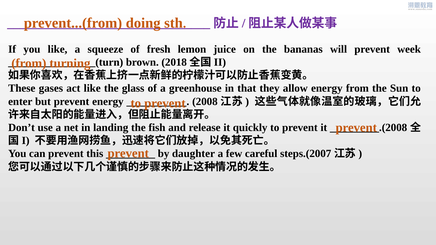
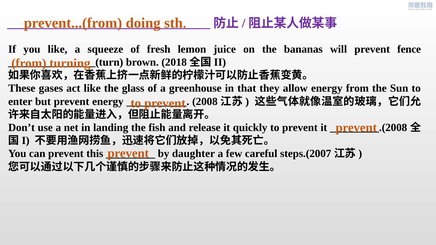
week: week -> fence (409, 49)
